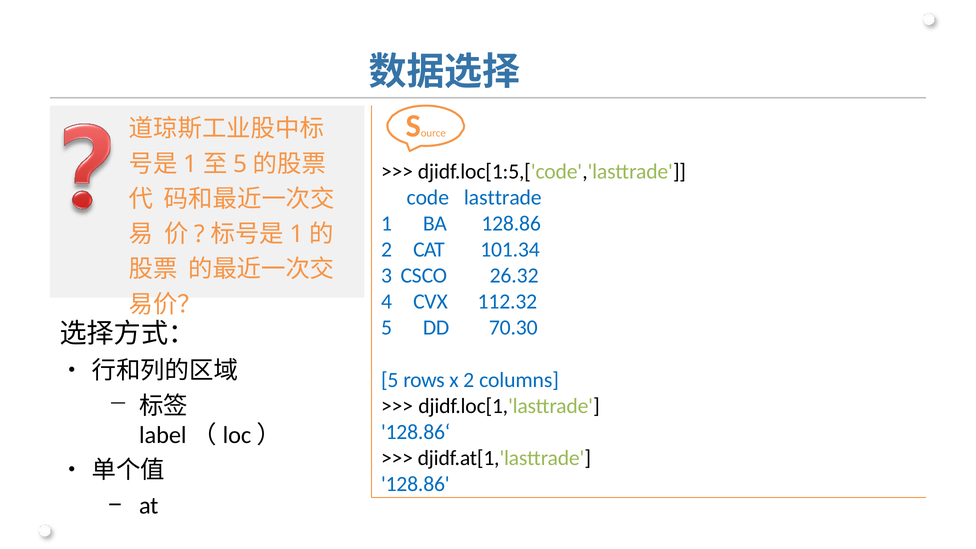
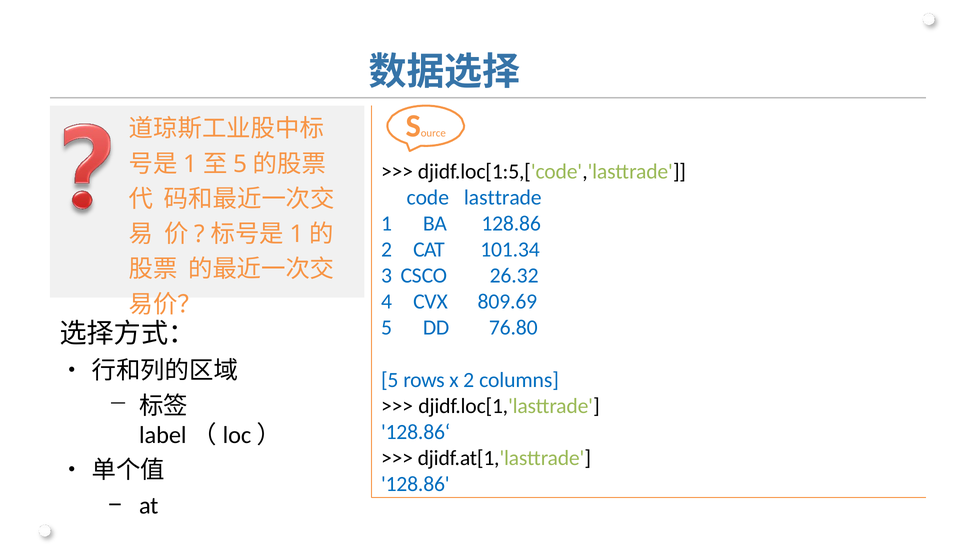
112.32: 112.32 -> 809.69 (507, 302)
70.30: 70.30 -> 76.80 (513, 328)
